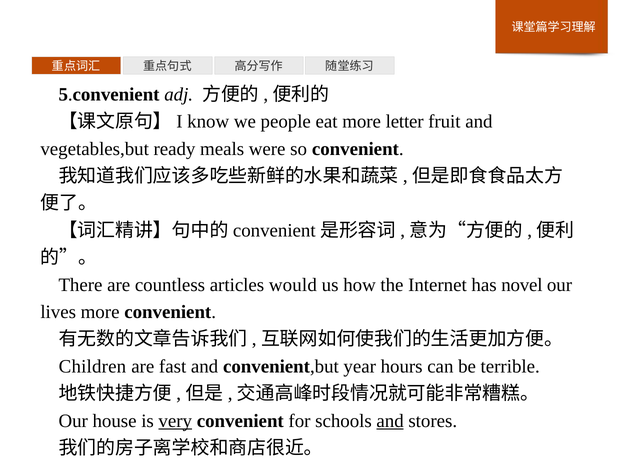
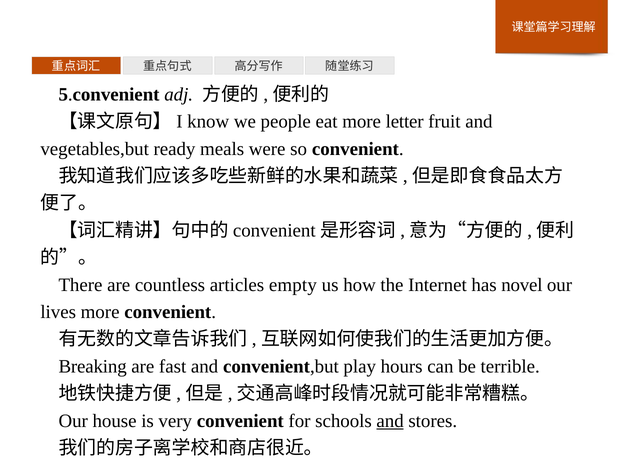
would: would -> empty (293, 285)
Children: Children -> Breaking (93, 367)
year: year -> play (360, 367)
very underline: present -> none (175, 421)
